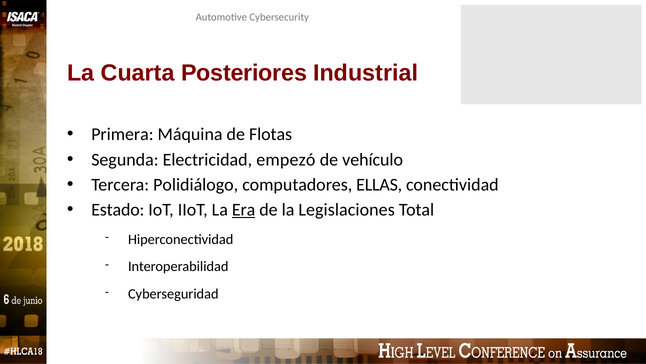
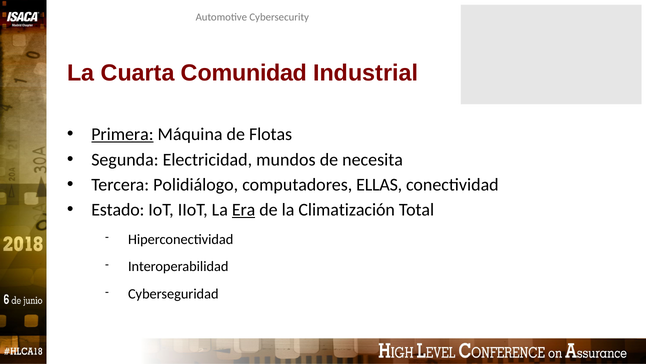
Posteriores: Posteriores -> Comunidad (244, 73)
Primera underline: none -> present (122, 134)
empezó: empezó -> mundos (286, 159)
vehículo: vehículo -> necesita (373, 159)
Legislaciones: Legislaciones -> Climatización (347, 210)
